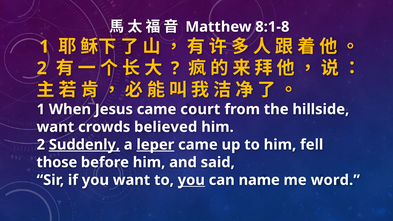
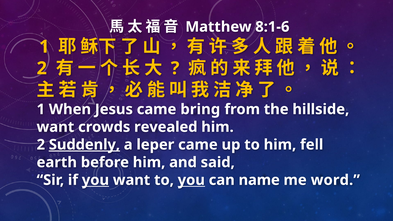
8:1-8: 8:1-8 -> 8:1-6 (272, 27)
court: court -> bring (200, 109)
believed: believed -> revealed (166, 127)
leper underline: present -> none (155, 145)
those: those -> earth (57, 162)
you underline: none -> present (95, 180)
